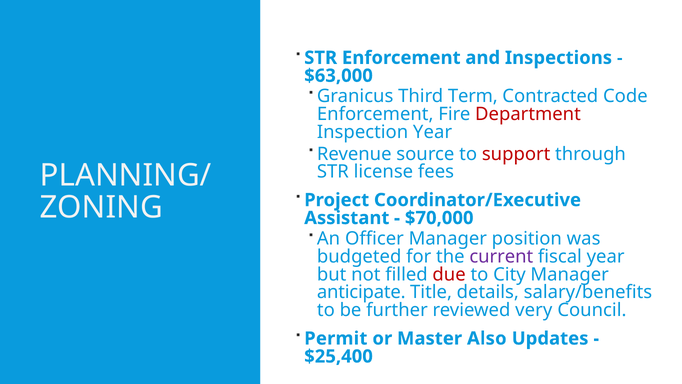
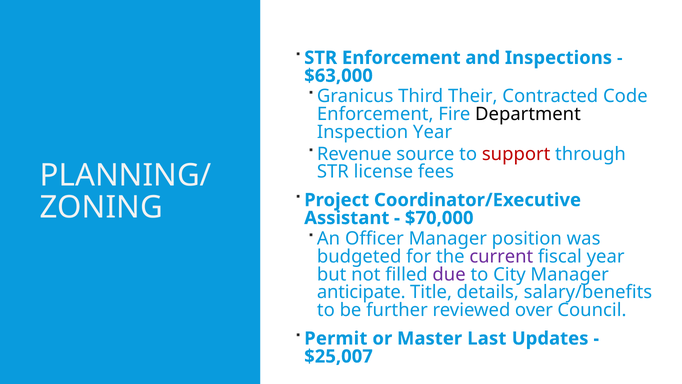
Term: Term -> Their (473, 96)
Department colour: red -> black (528, 114)
due colour: red -> purple (449, 274)
very: very -> over (534, 310)
Also: Also -> Last (487, 338)
$25,400: $25,400 -> $25,007 (339, 356)
